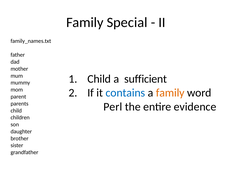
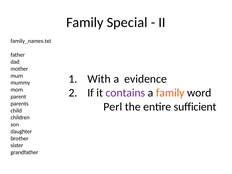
Child: Child -> With (99, 79)
sufficient: sufficient -> evidence (146, 79)
contains colour: blue -> purple (125, 93)
evidence: evidence -> sufficient (195, 107)
